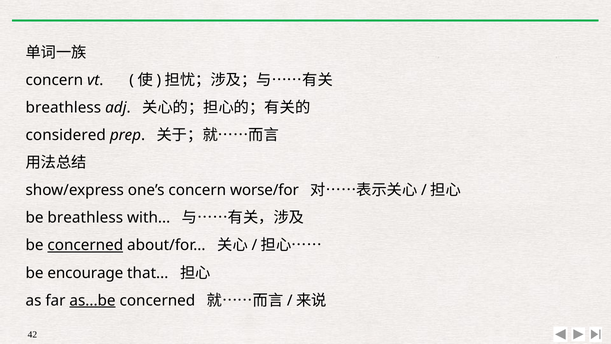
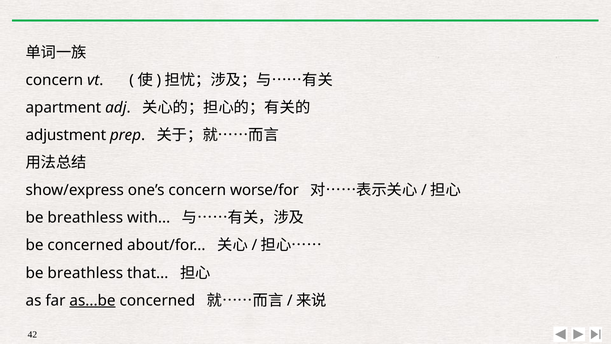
breathless: breathless -> apartment (63, 108)
considered: considered -> adjustment (66, 135)
concerned underline: present -> none (85, 245)
encourage: encourage -> breathless (85, 273)
